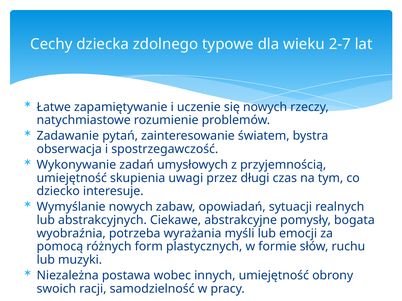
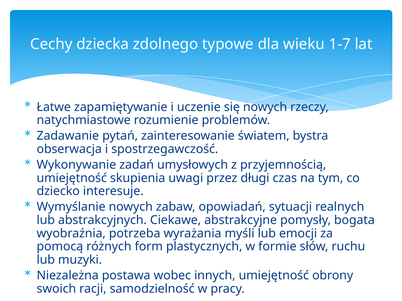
2-7: 2-7 -> 1-7 (340, 44)
